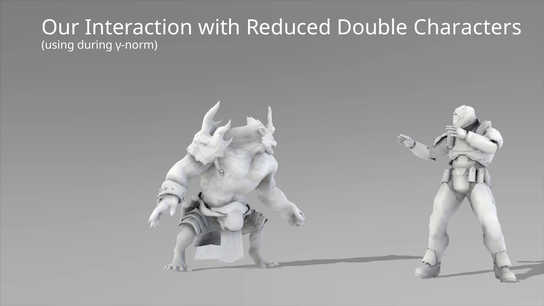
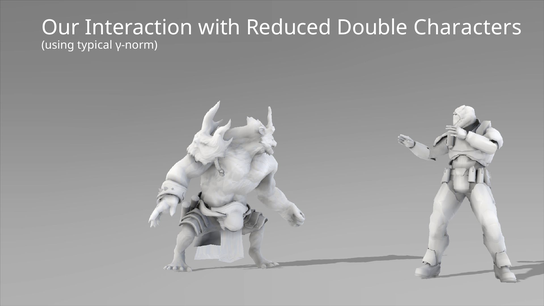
during: during -> typical (95, 45)
